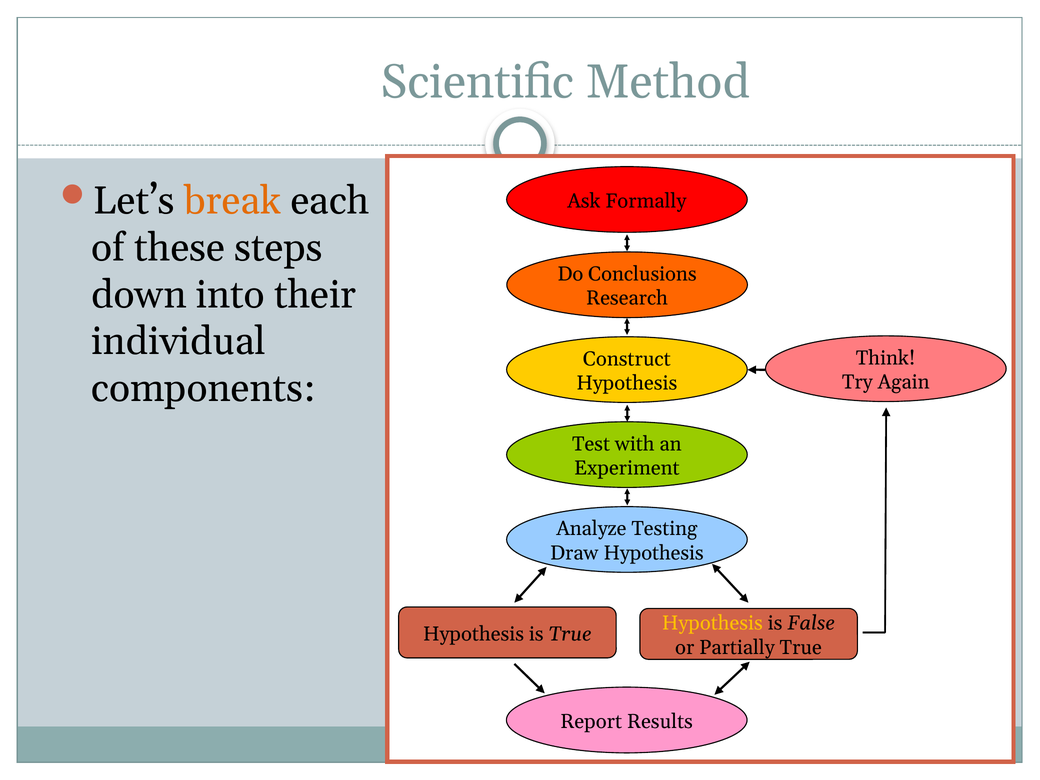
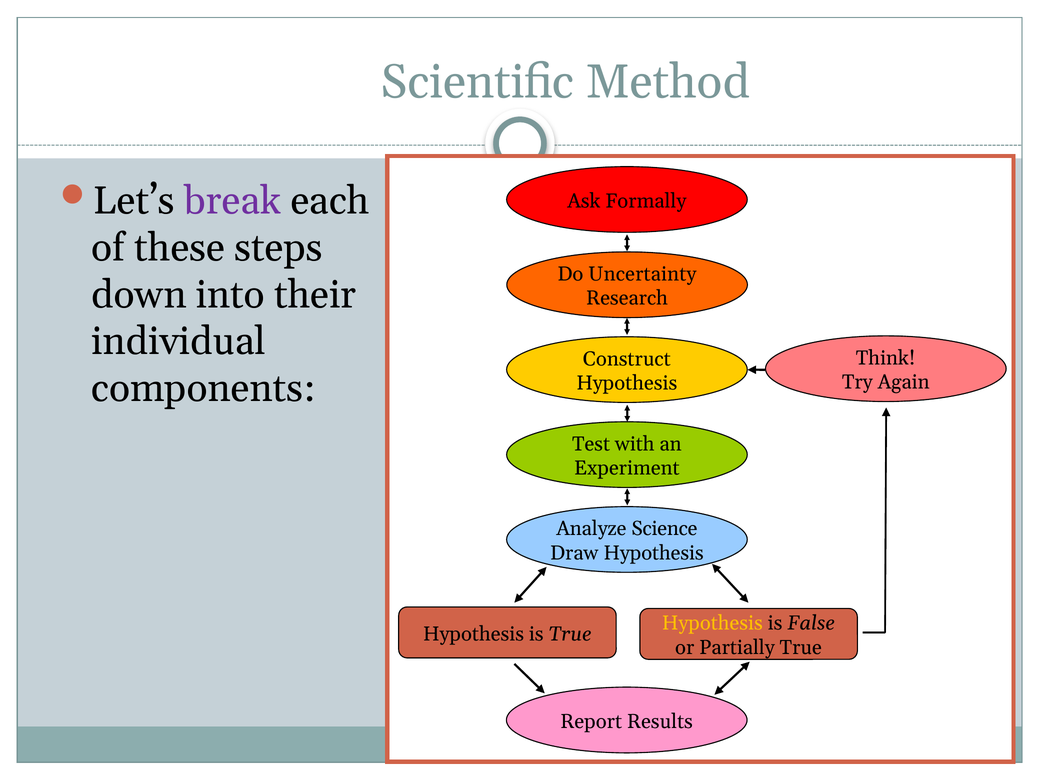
break colour: orange -> purple (233, 201)
Conclusions: Conclusions -> Uncertainty (642, 274)
Testing: Testing -> Science (664, 529)
